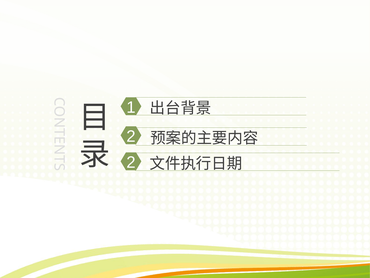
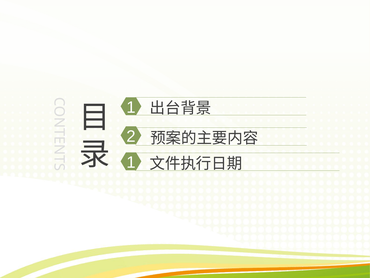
2: 2 -> 1 (131, 162)
